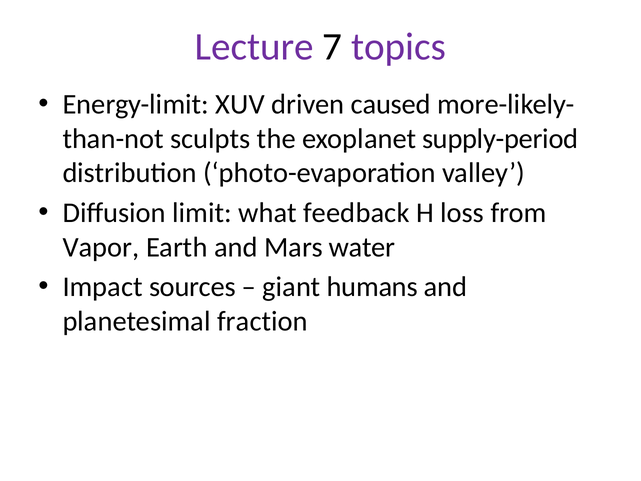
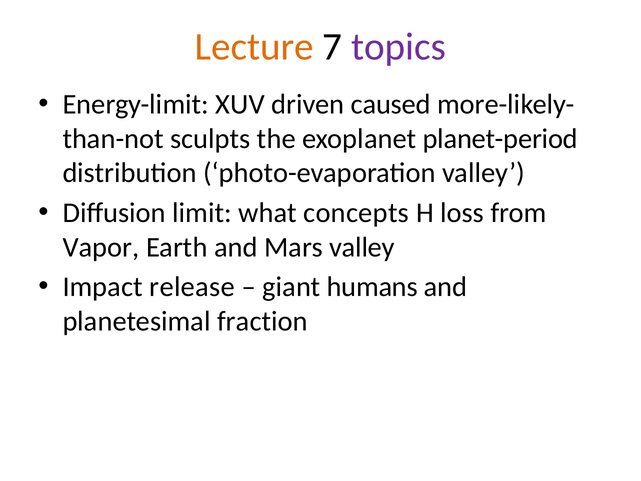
Lecture colour: purple -> orange (254, 47)
supply-period: supply-period -> planet-period (500, 139)
feedback: feedback -> concepts (356, 213)
Mars water: water -> valley (362, 247)
sources: sources -> release (192, 287)
